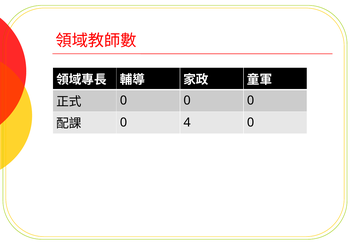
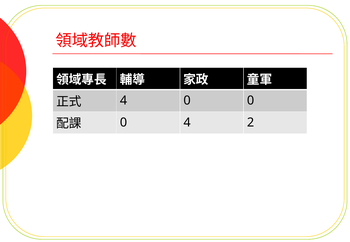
0: 0 -> 4 (123, 101)
4 0: 0 -> 2 (251, 123)
